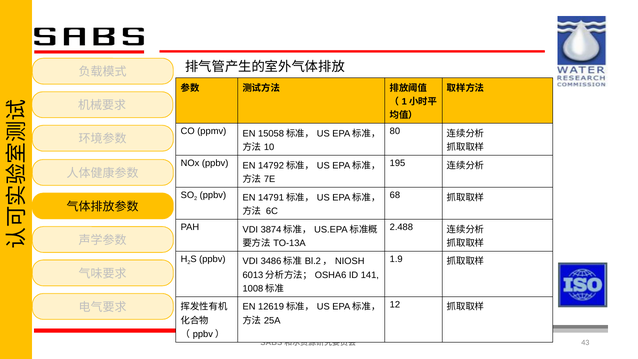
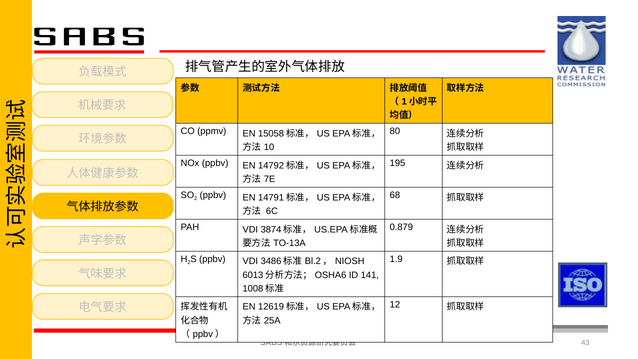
2.488: 2.488 -> 0.879 (401, 227)
